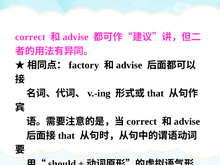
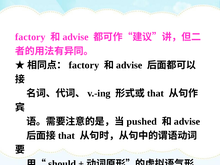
correct: correct -> factory (30, 37)
correct: correct -> pushed (142, 122)
